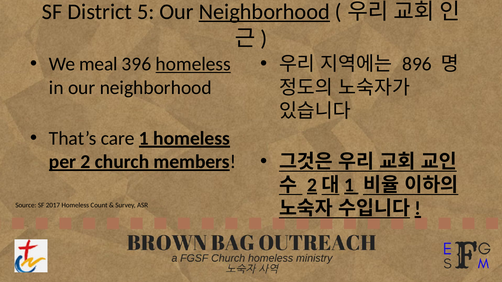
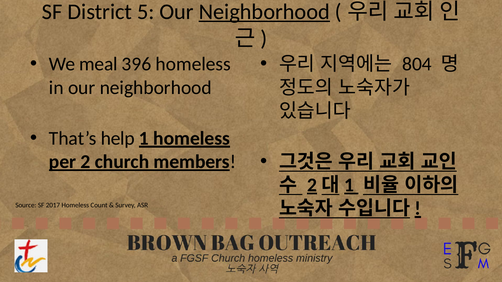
homeless underline: present -> none (193, 64)
896: 896 -> 804 (417, 64)
care: care -> help (118, 139)
